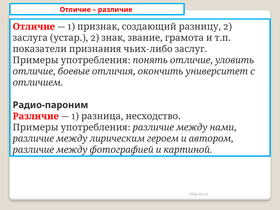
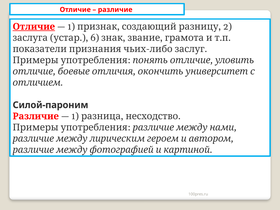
Отличие underline: none -> present (34, 27)
2: 2 -> 6 (95, 38)
Радио-пароним: Радио-пароним -> Силой-пароним (50, 105)
